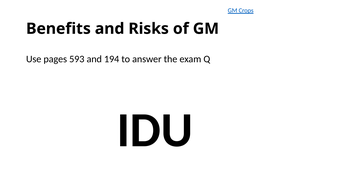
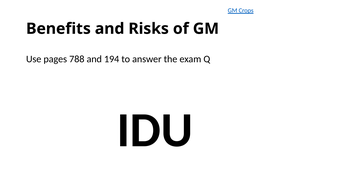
593: 593 -> 788 (77, 59)
